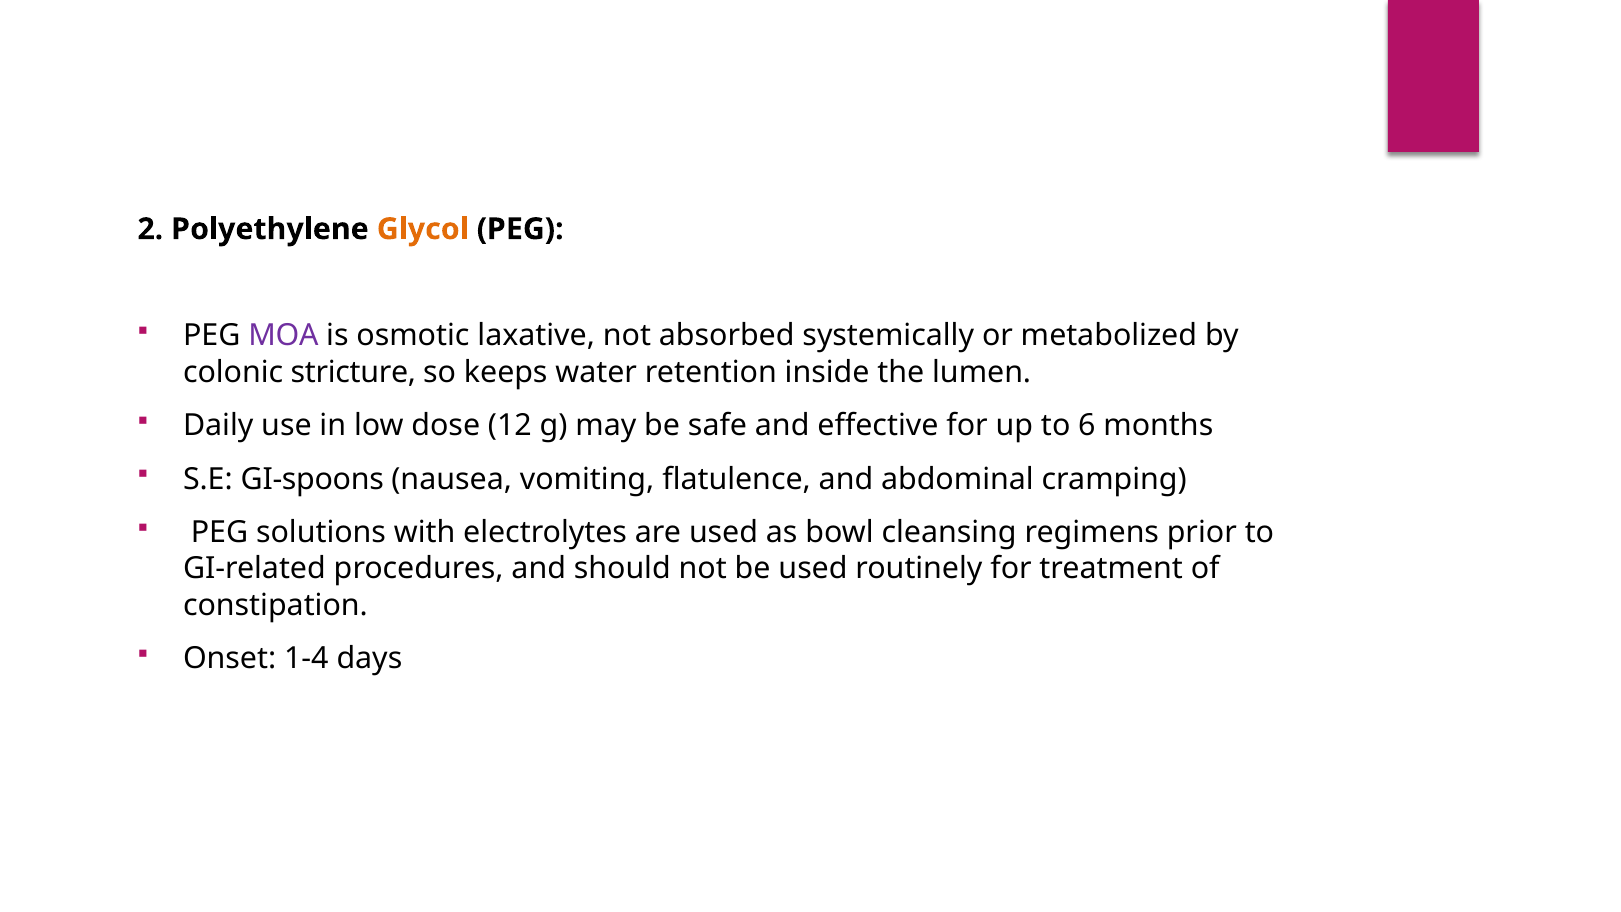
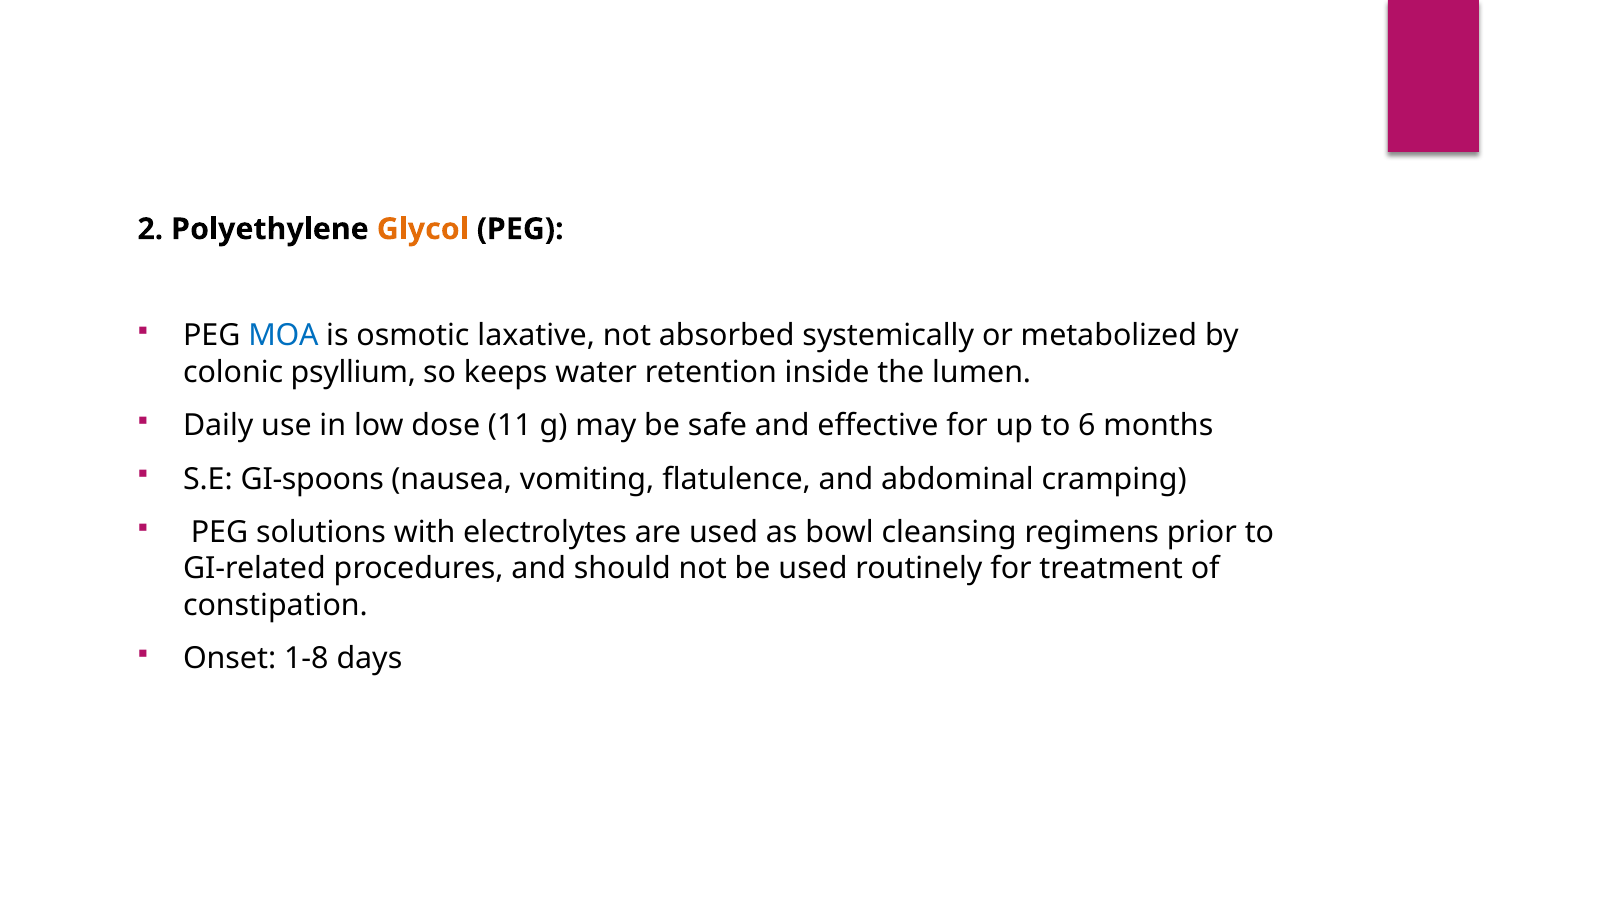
MOA colour: purple -> blue (283, 336)
stricture: stricture -> psyllium (353, 372)
12: 12 -> 11 (510, 426)
1-4: 1-4 -> 1-8 (306, 659)
